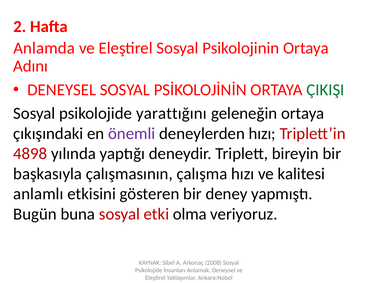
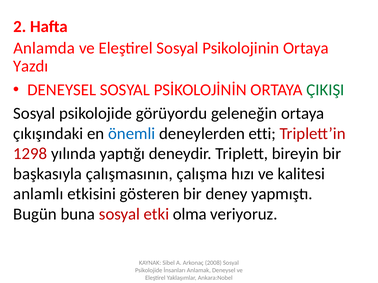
Adını: Adını -> Yazdı (31, 66)
yarattığını: yarattığını -> görüyordu (172, 114)
önemli colour: purple -> blue (132, 134)
deneylerden hızı: hızı -> etti (262, 134)
4898: 4898 -> 1298 (30, 154)
